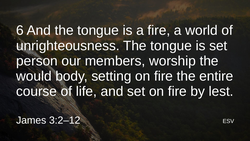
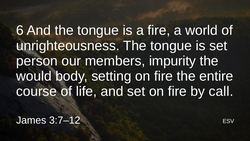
worship: worship -> impurity (173, 61)
lest: lest -> call (221, 91)
3:2–12: 3:2–12 -> 3:7–12 (65, 120)
